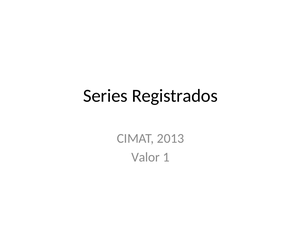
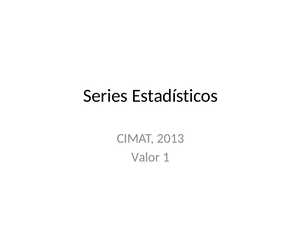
Registrados: Registrados -> Estadísticos (175, 96)
